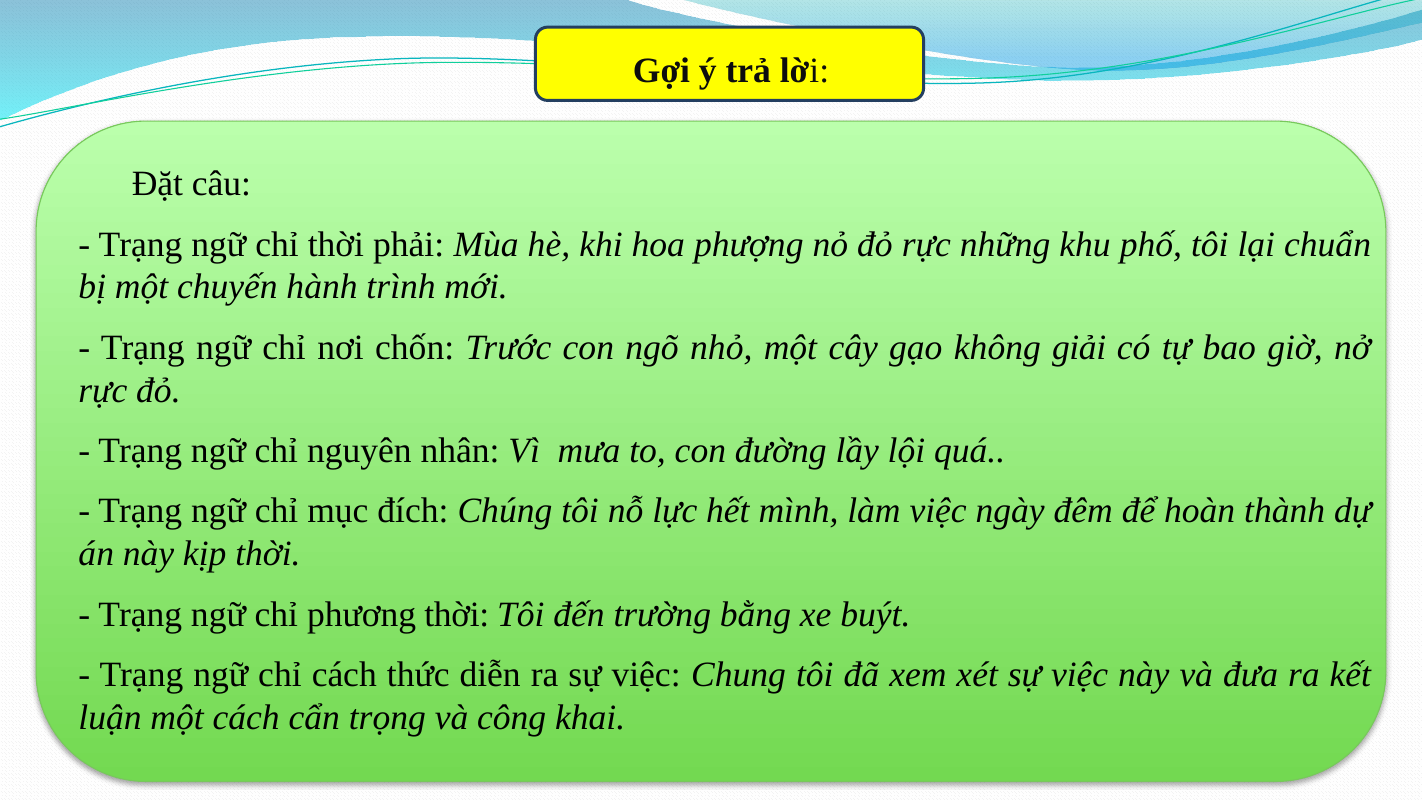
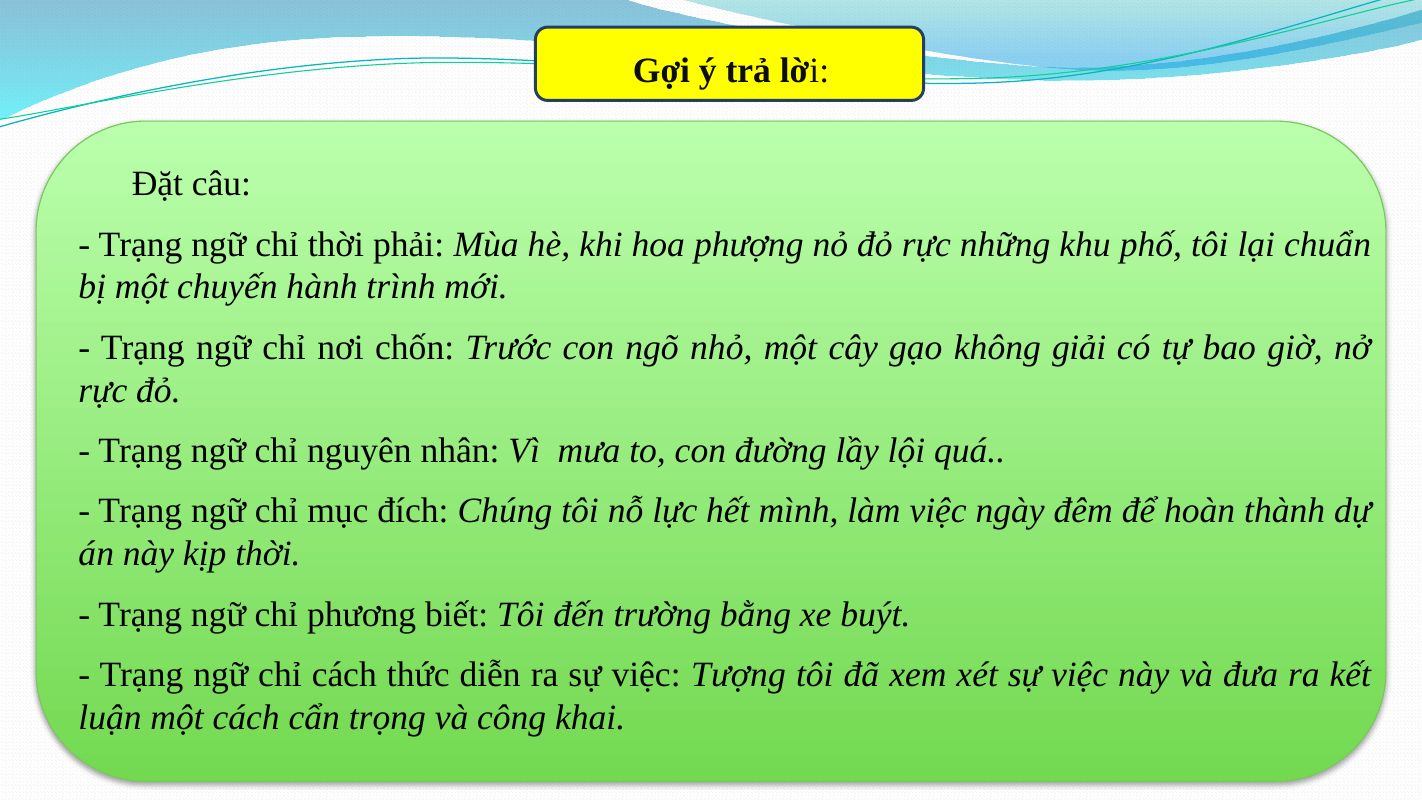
phương thời: thời -> biết (457, 614)
Chung: Chung -> Tượng (739, 675)
